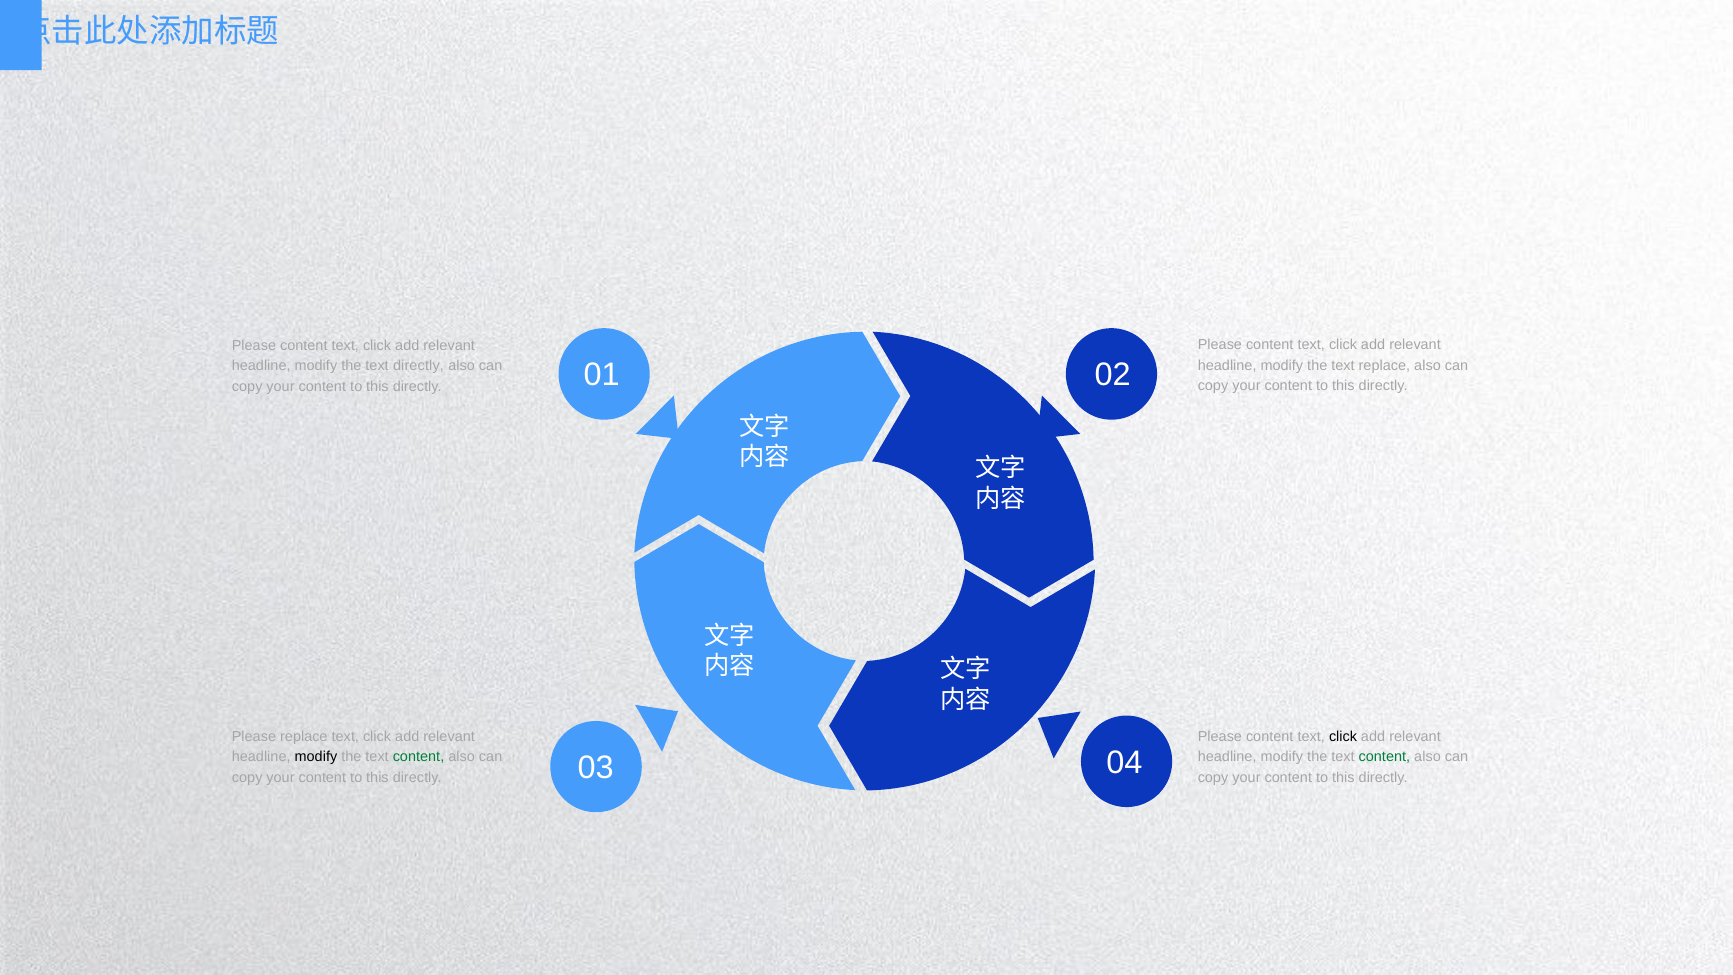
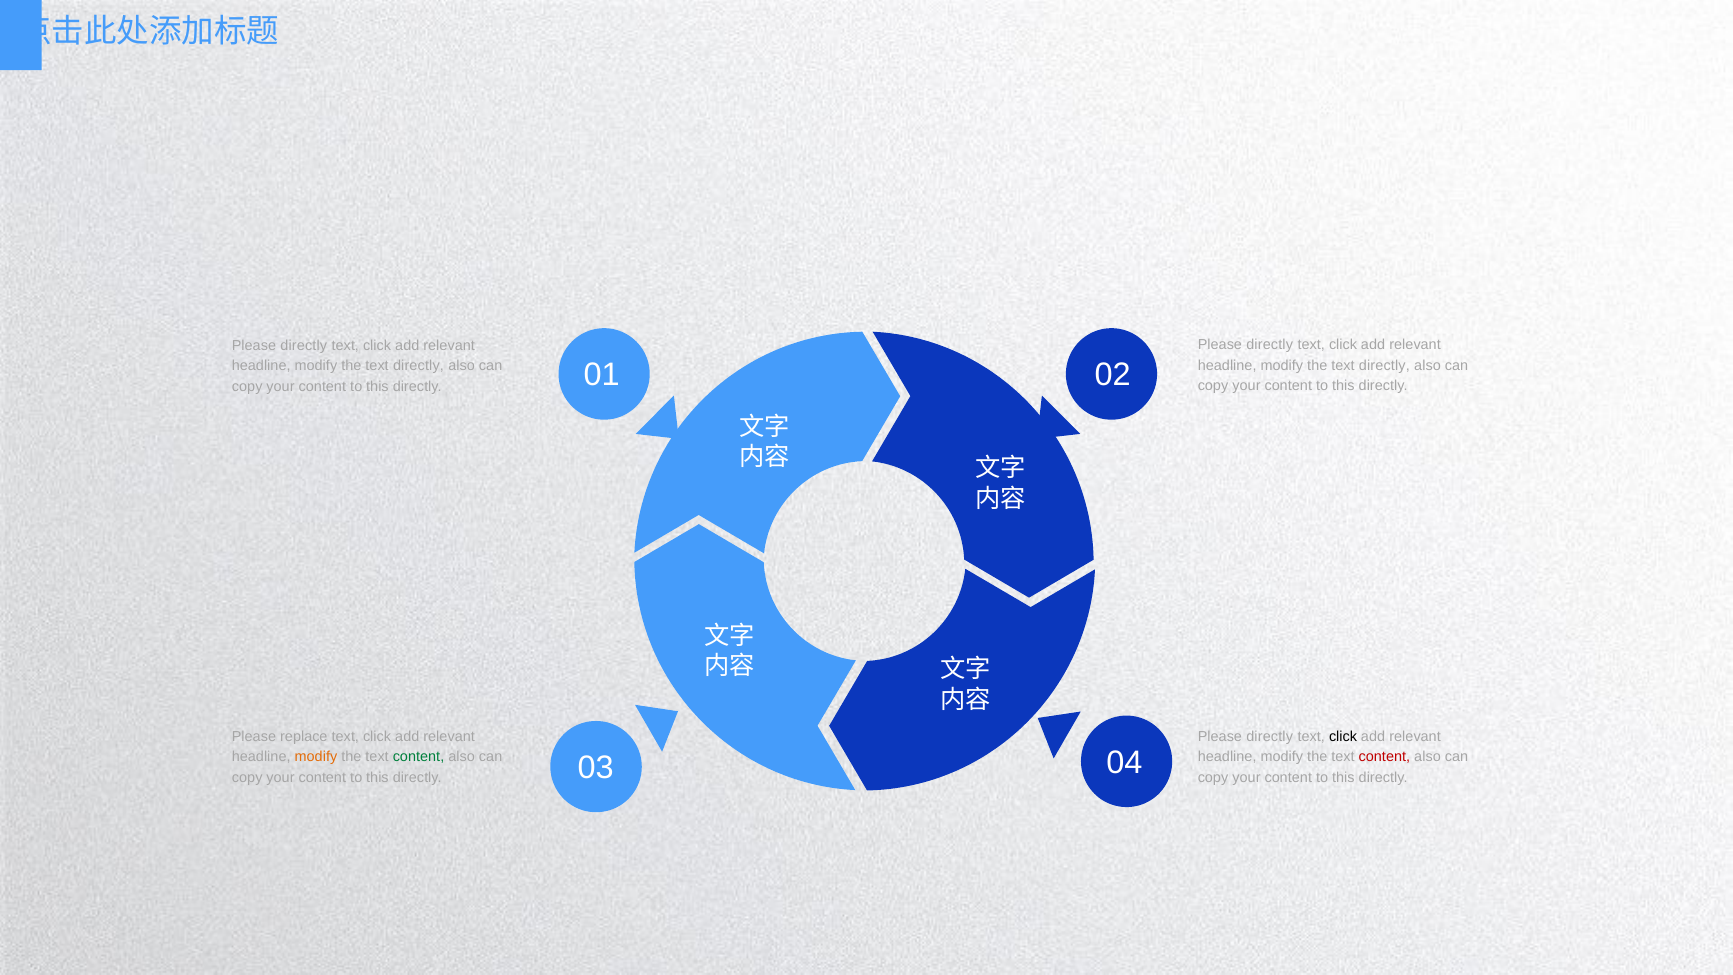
content: content -> directly (1270, 344)
content: content -> directly (304, 345)
replace: replace -> directly (1384, 365)
content: content -> directly (1270, 736)
modify colour: black -> orange (316, 757)
content colour: green -> red (1384, 757)
